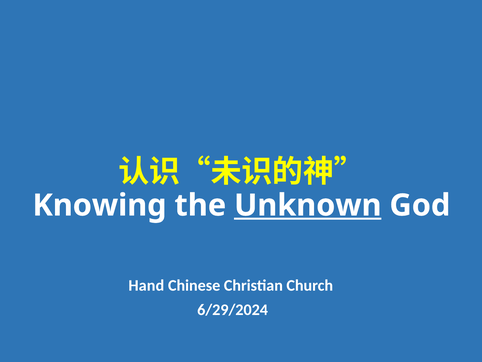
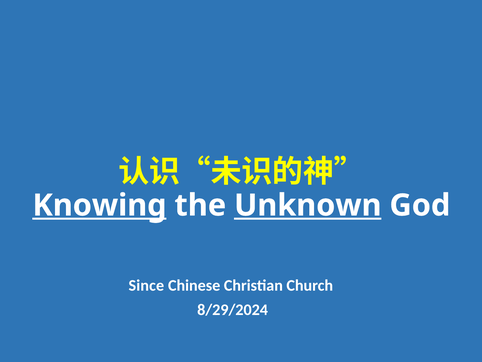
Knowing underline: none -> present (100, 205)
Hand: Hand -> Since (146, 285)
6/29/2024: 6/29/2024 -> 8/29/2024 (233, 309)
